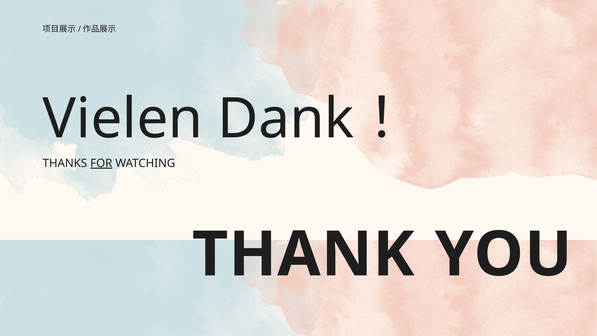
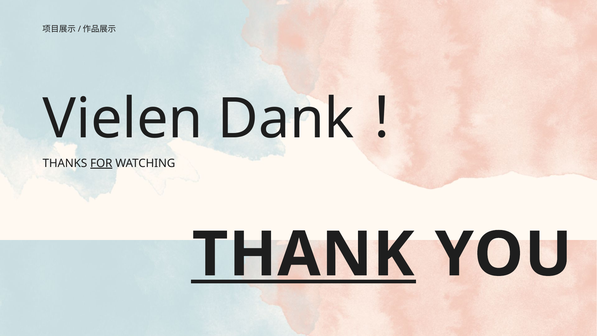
THANK underline: none -> present (303, 255)
